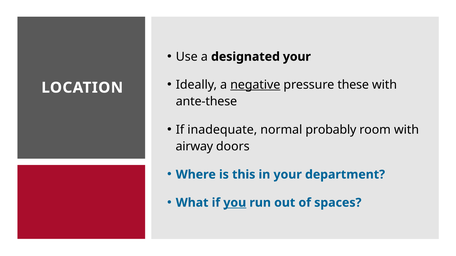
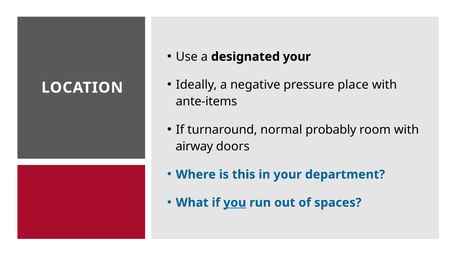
negative underline: present -> none (255, 85)
these: these -> place (353, 85)
ante-these: ante-these -> ante-items (206, 102)
inadequate: inadequate -> turnaround (222, 130)
